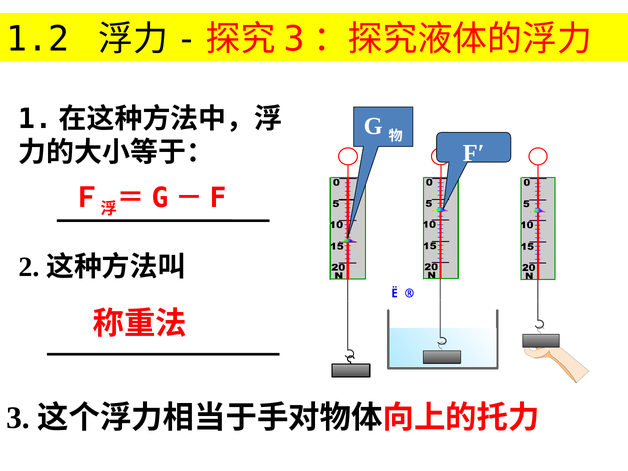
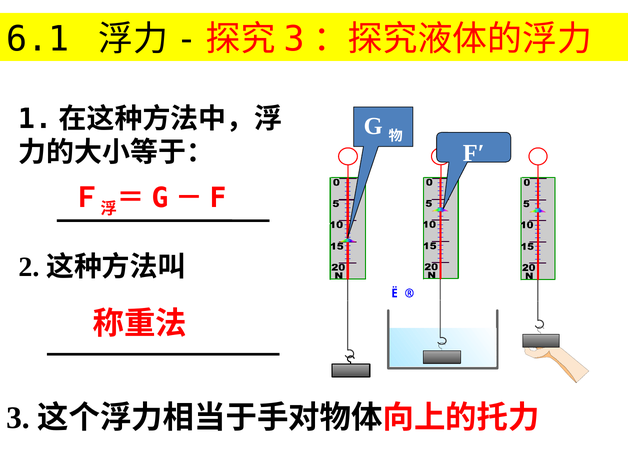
1.2: 1.2 -> 6.1 (38, 39)
